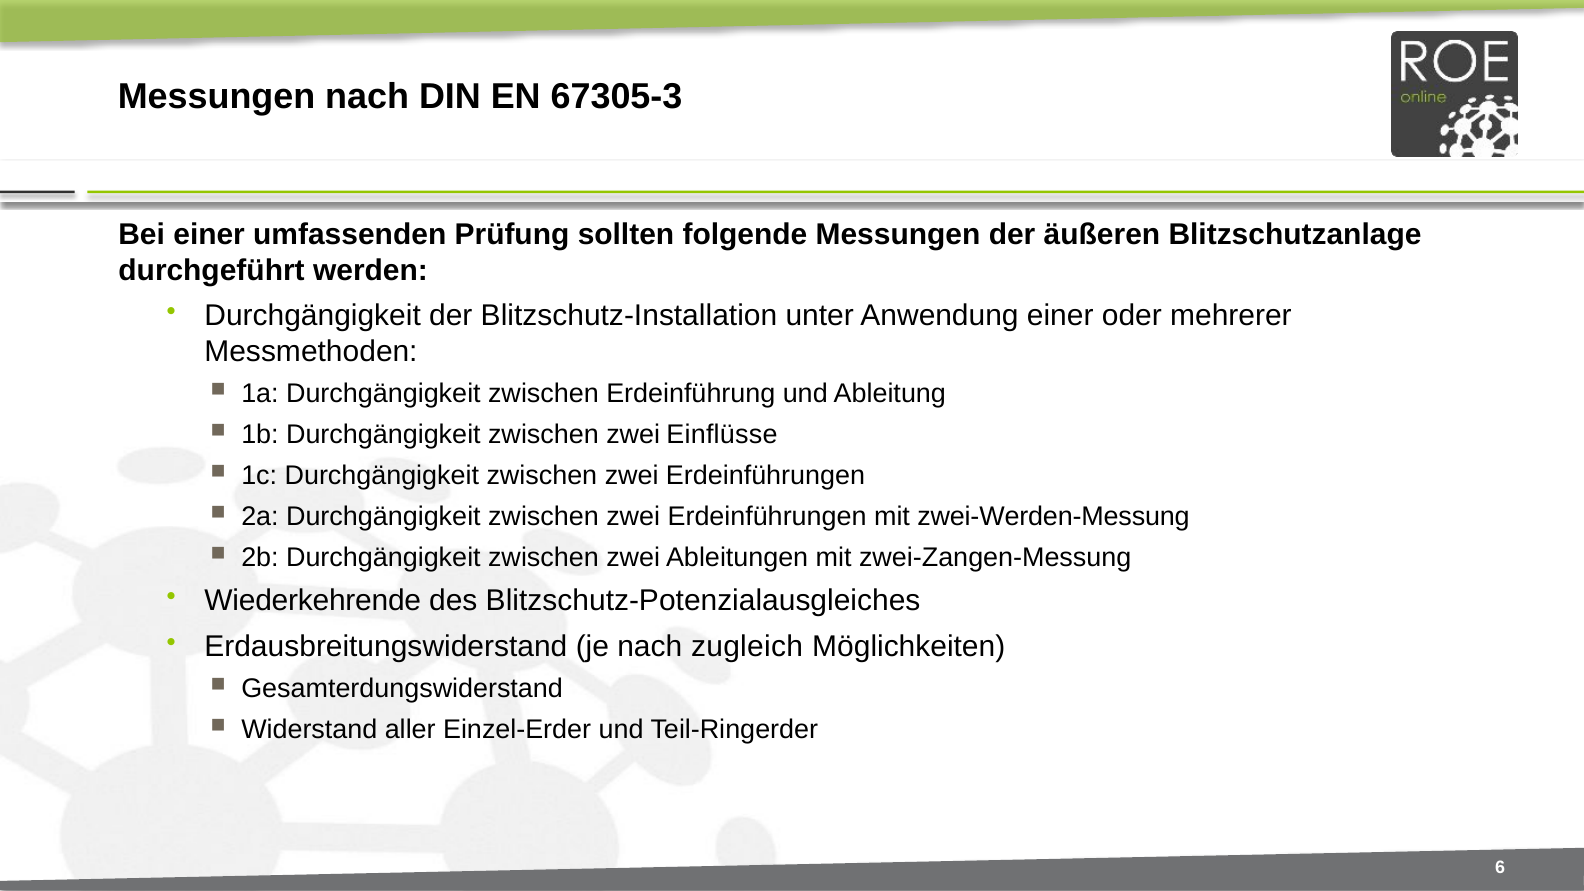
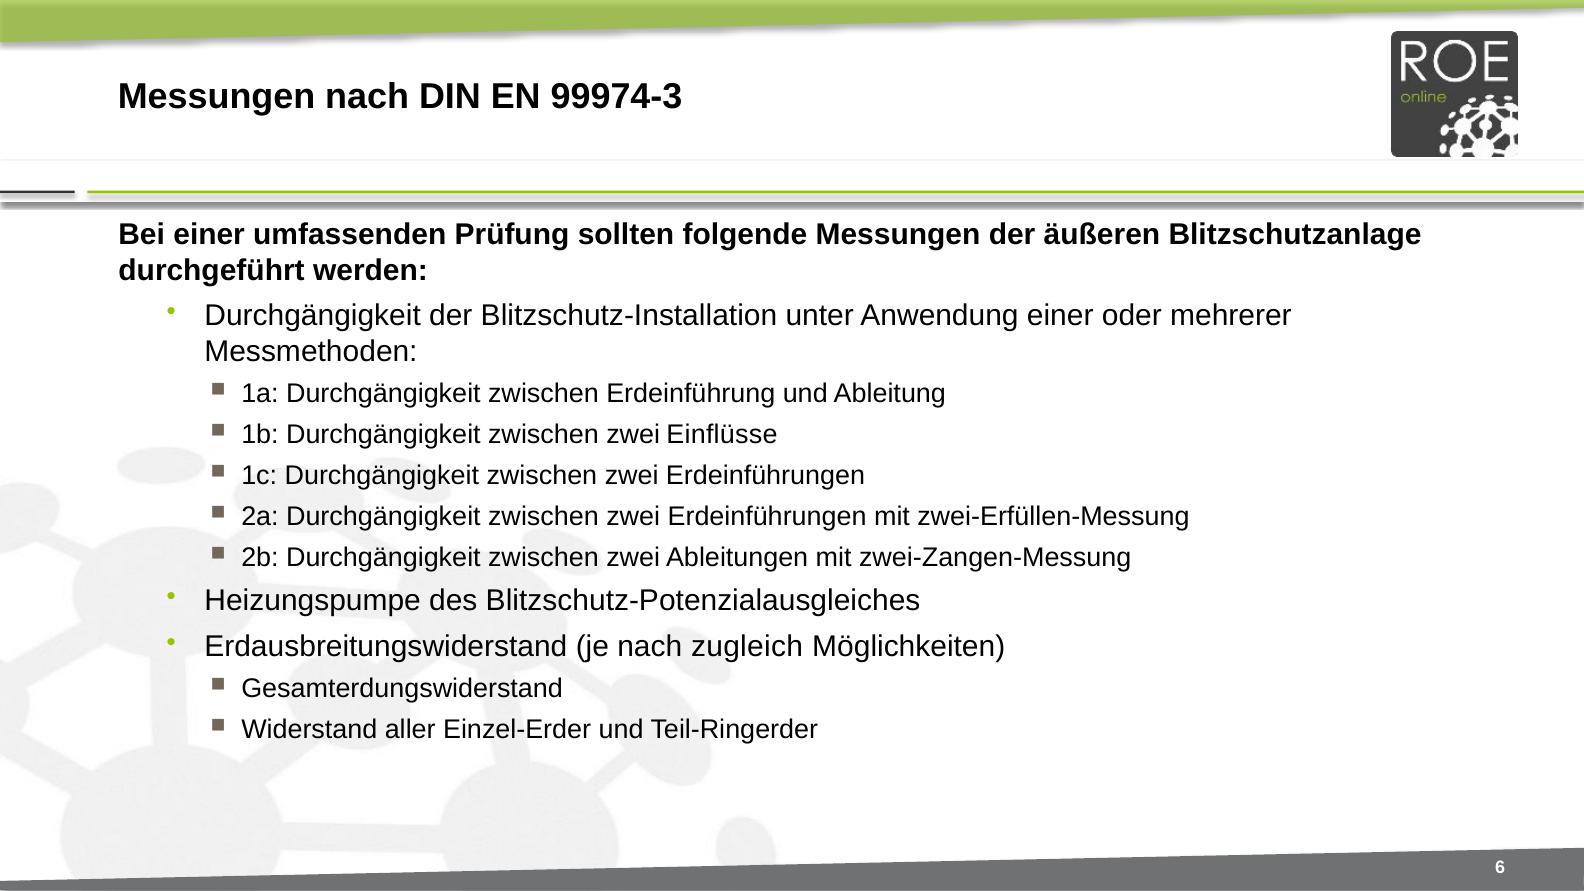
67305-3: 67305-3 -> 99974-3 (616, 97)
zwei-Werden-Messung: zwei-Werden-Messung -> zwei-Erfüllen-Messung (1053, 516)
Wiederkehrende: Wiederkehrende -> Heizungspumpe (313, 601)
